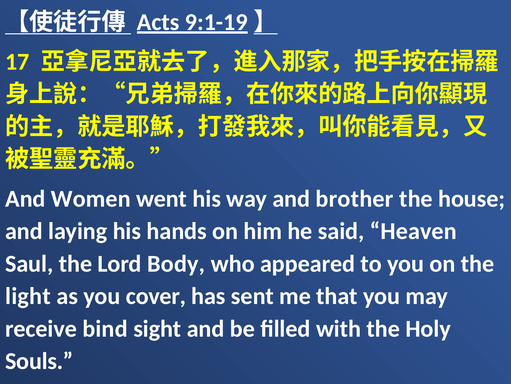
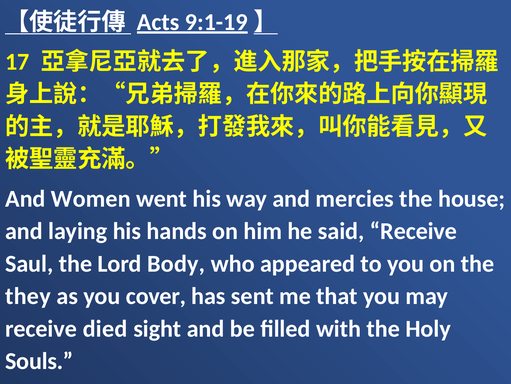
brother: brother -> mercies (355, 198)
said Heaven: Heaven -> Receive (413, 231)
light: light -> they (28, 296)
bind: bind -> died (105, 328)
